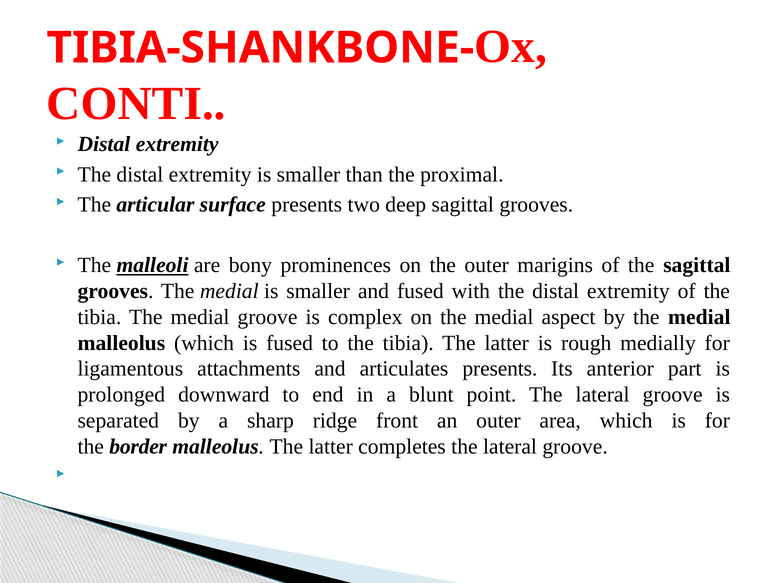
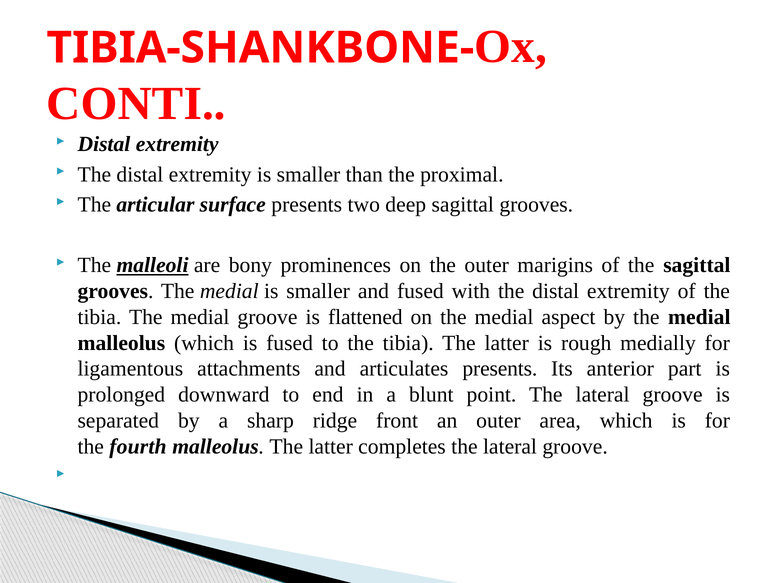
complex: complex -> flattened (365, 317)
border: border -> fourth (138, 446)
